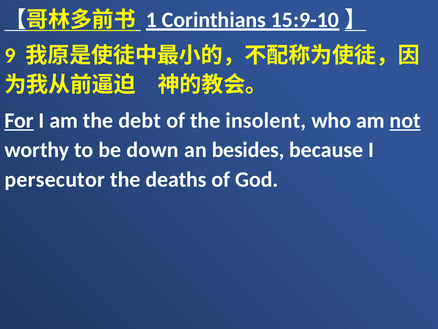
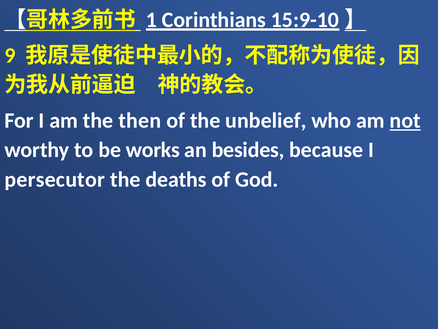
For underline: present -> none (19, 120)
debt: debt -> then (140, 120)
insolent: insolent -> unbelief (266, 120)
down: down -> works (153, 150)
